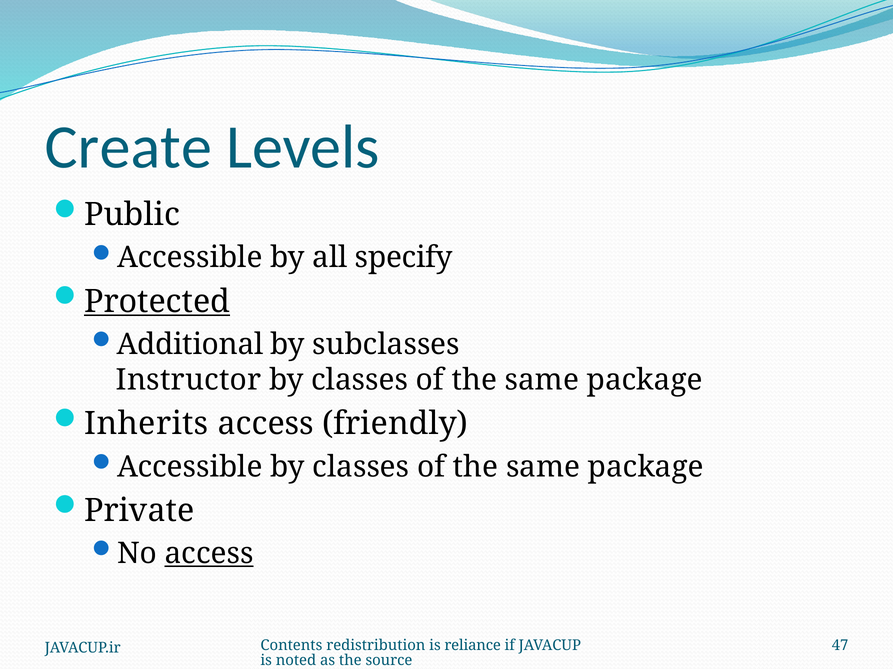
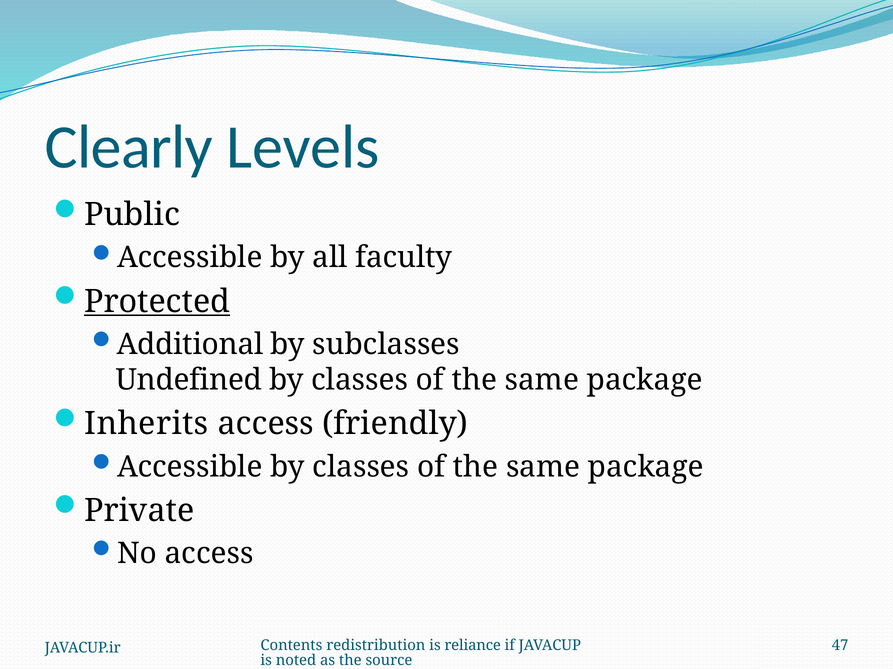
Create: Create -> Clearly (129, 147)
specify: specify -> faculty (404, 258)
Instructor: Instructor -> Undefined (189, 380)
access underline: present -> none (209, 554)
